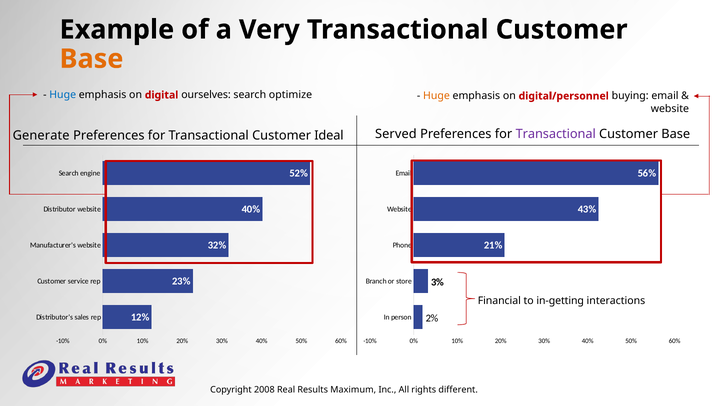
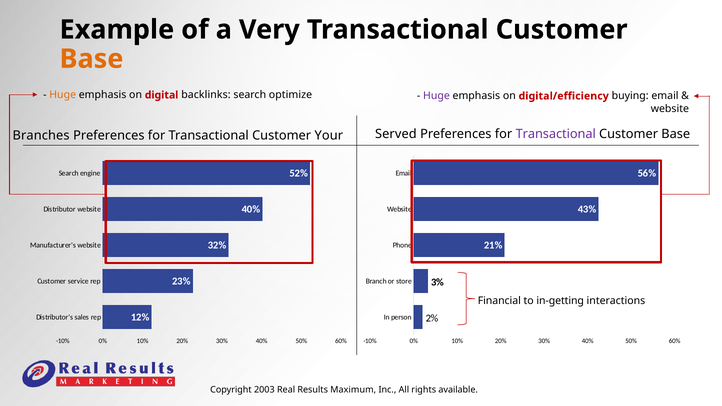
Huge colour: blue -> orange (63, 95)
ourselves: ourselves -> backlinks (206, 95)
Huge colour: orange -> purple (436, 96)
digital/personnel: digital/personnel -> digital/efficiency (564, 96)
Generate: Generate -> Branches (41, 135)
Ideal: Ideal -> Your (329, 135)
2008: 2008 -> 2003 (264, 390)
different: different -> available (458, 390)
